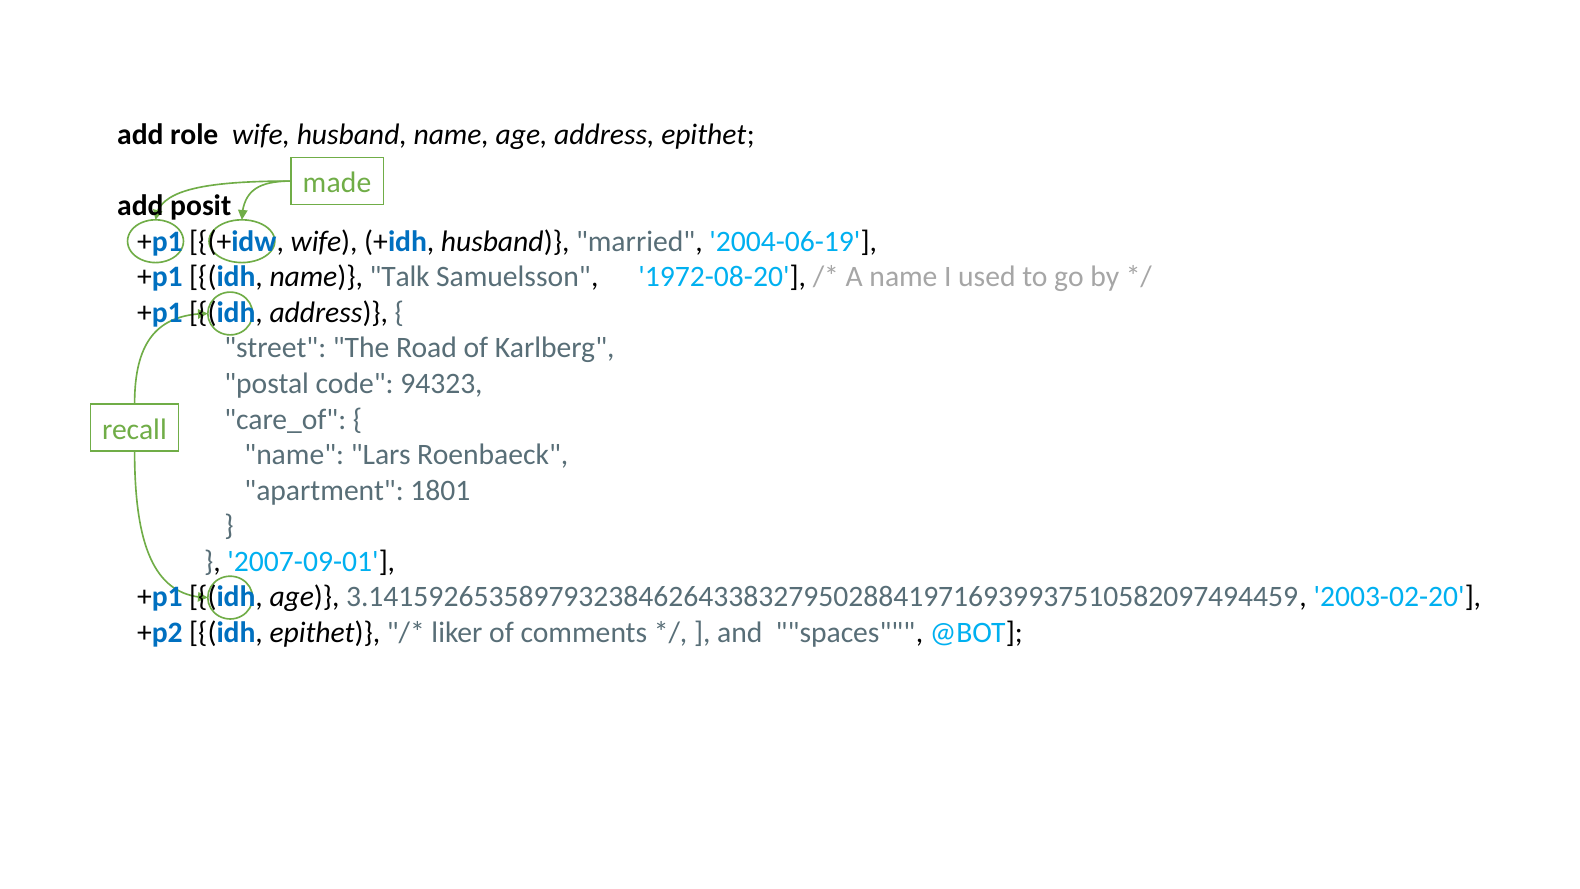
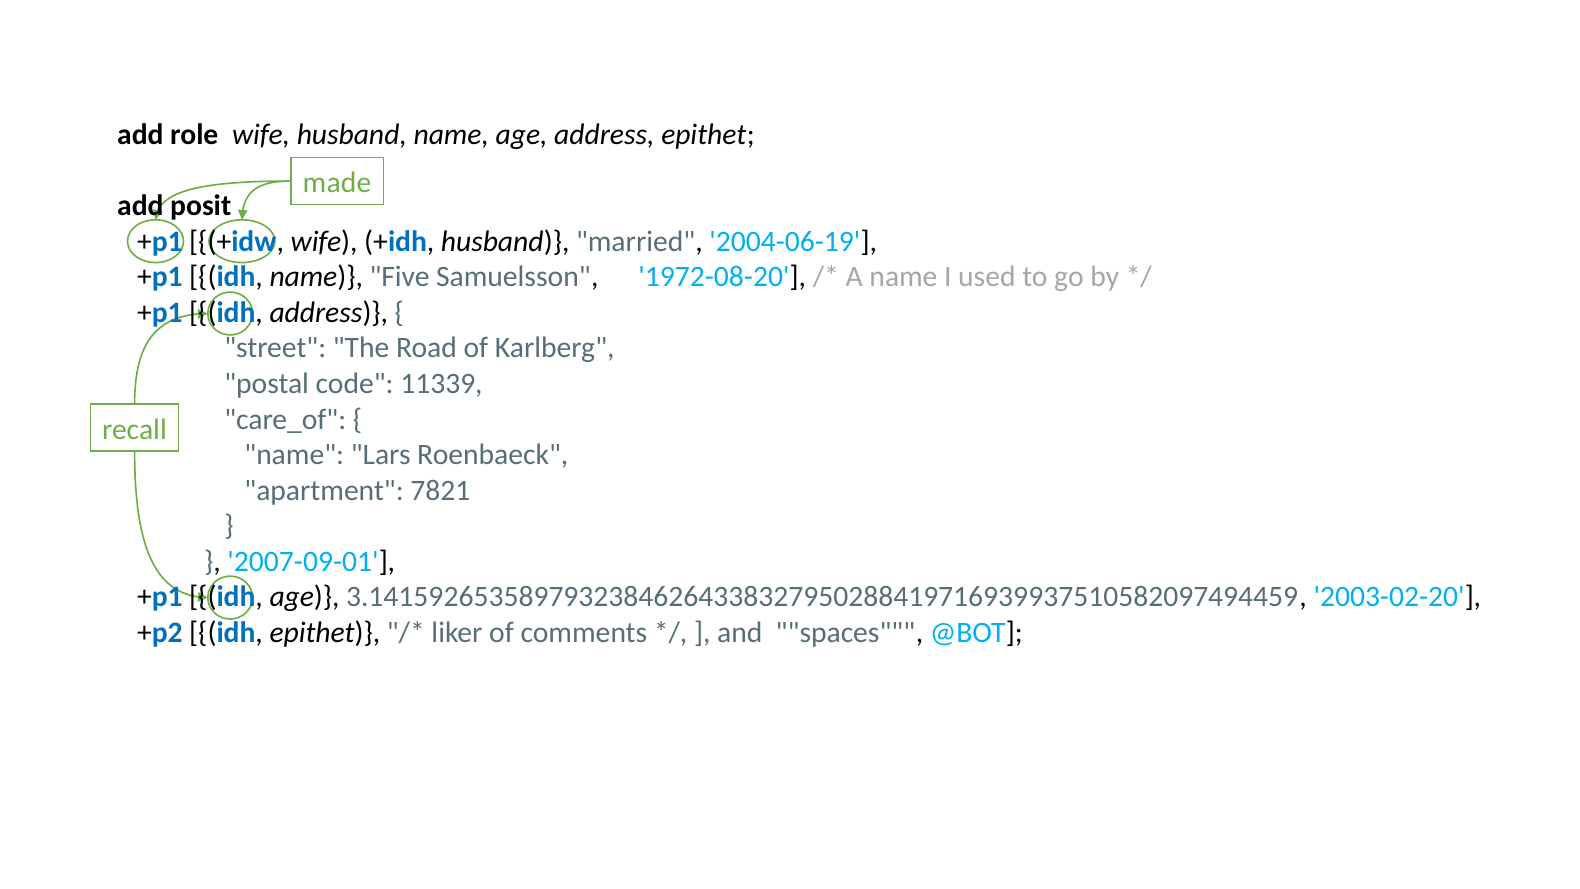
Talk: Talk -> Five (400, 277)
94323: 94323 -> 11339 (441, 384)
1801: 1801 -> 7821 (440, 490)
